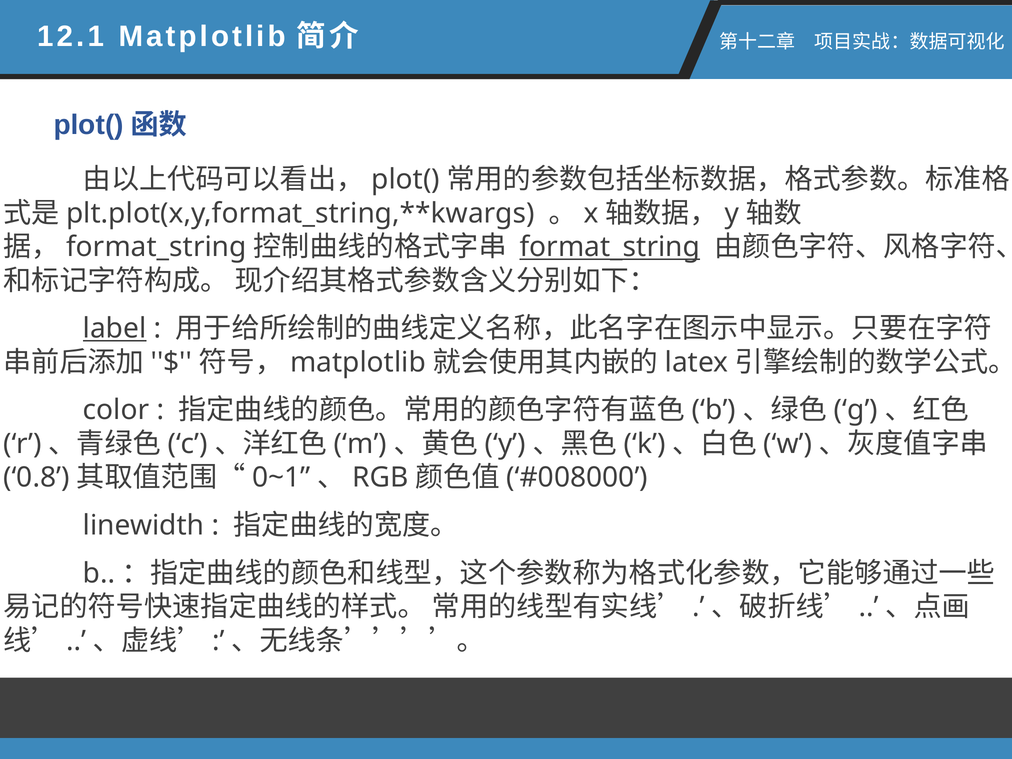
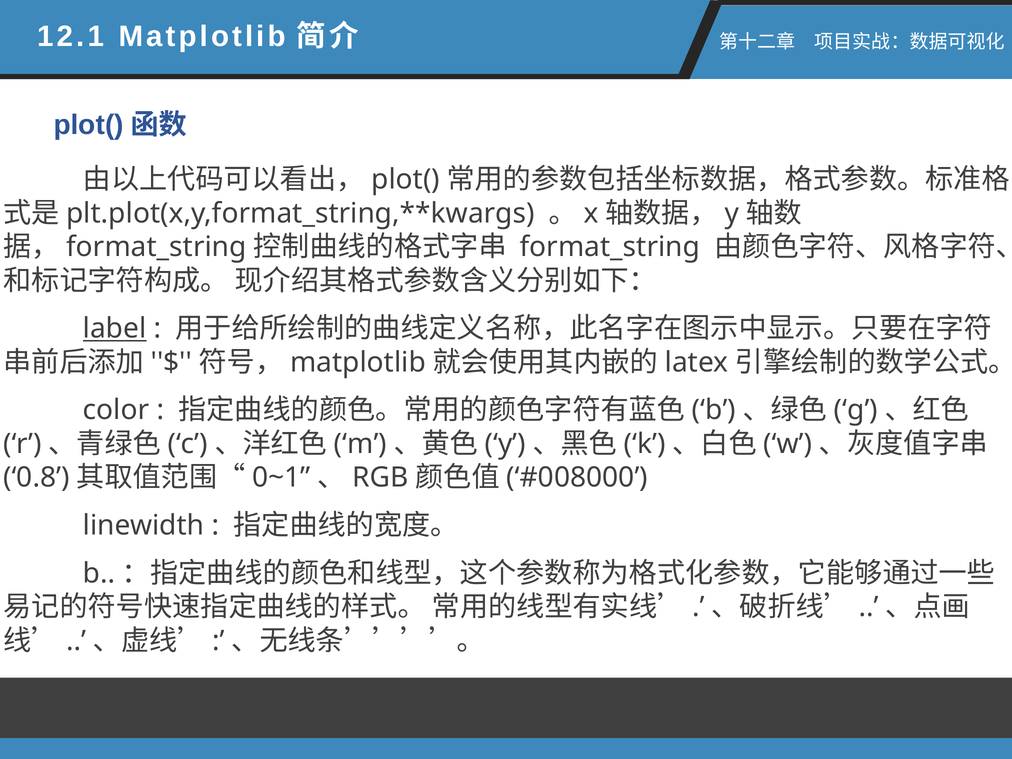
format_string underline: present -> none (610, 247)
